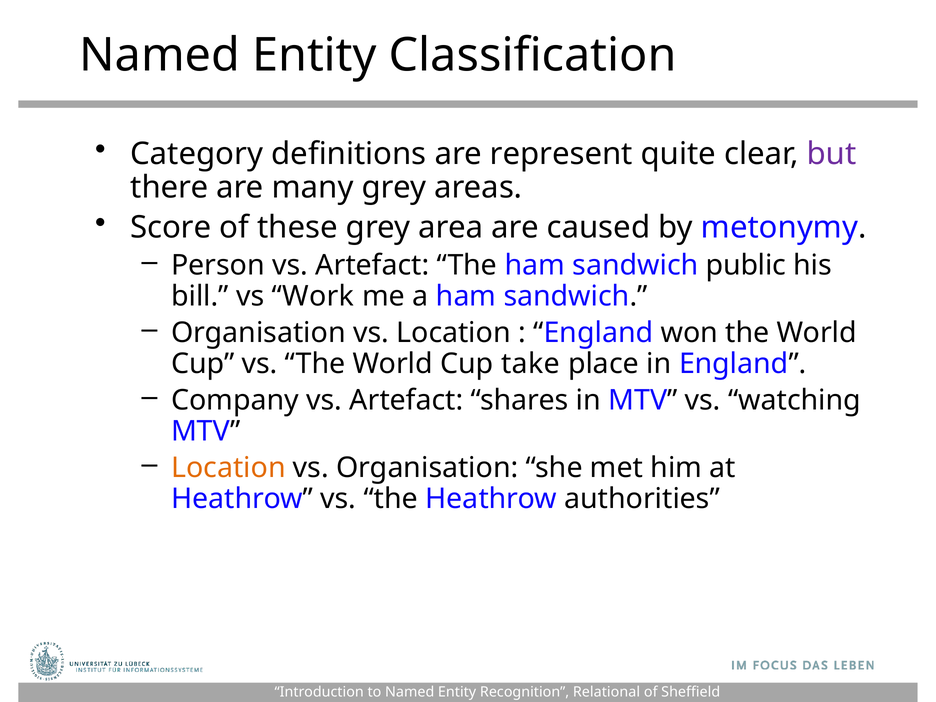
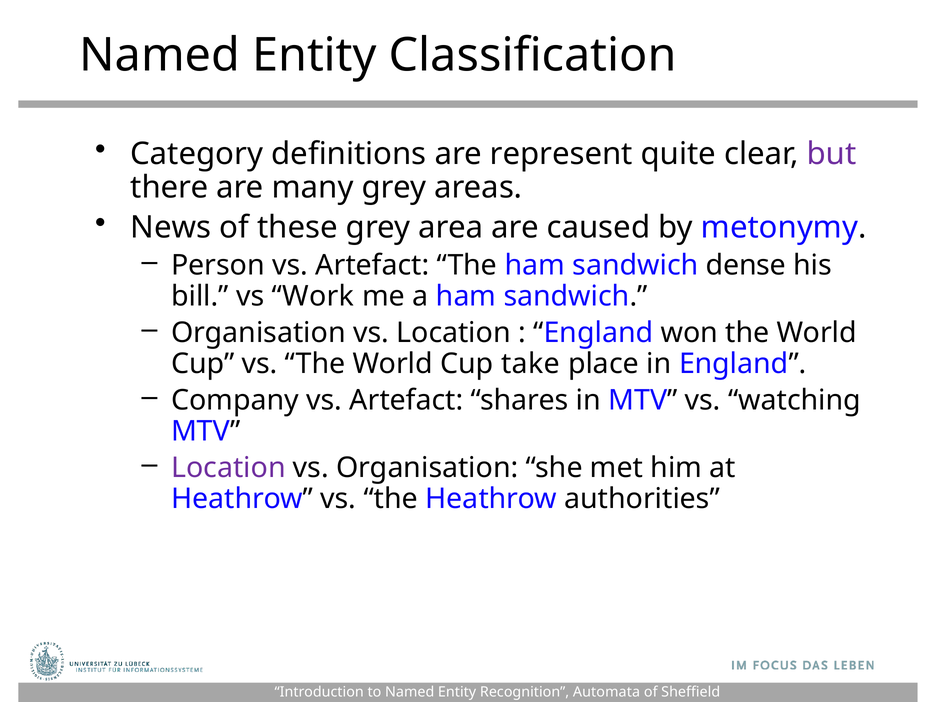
Score: Score -> News (171, 228)
public: public -> dense (746, 266)
Location colour: orange -> purple (228, 468)
Relational: Relational -> Automata (606, 692)
